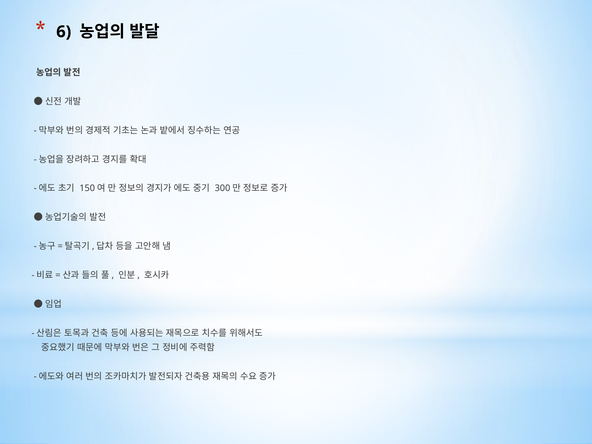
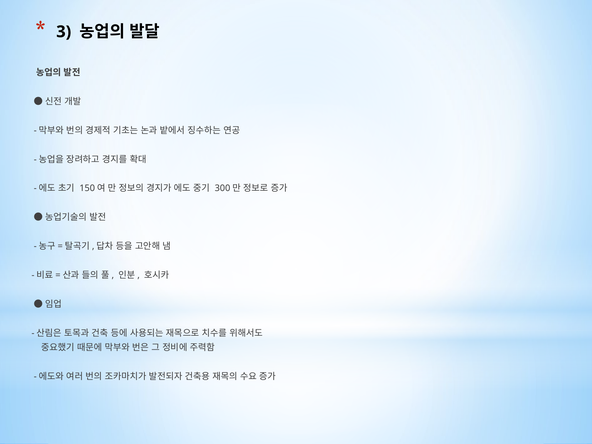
6: 6 -> 3 (64, 32)
